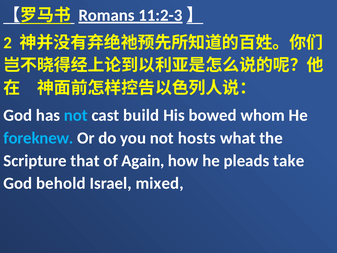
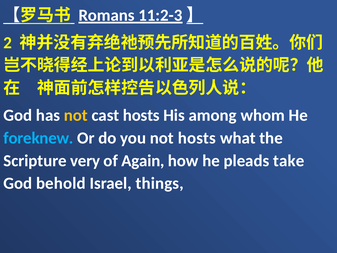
not colour: light blue -> yellow (76, 115)
cast build: build -> hosts (141, 115)
bowed: bowed -> among (213, 115)
that: that -> very (85, 161)
mixed: mixed -> things (160, 183)
